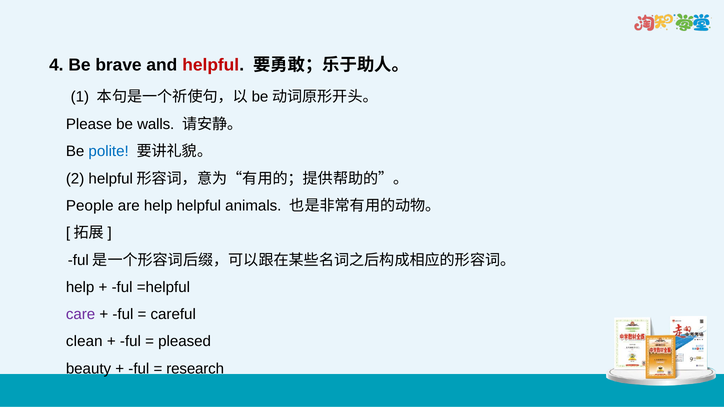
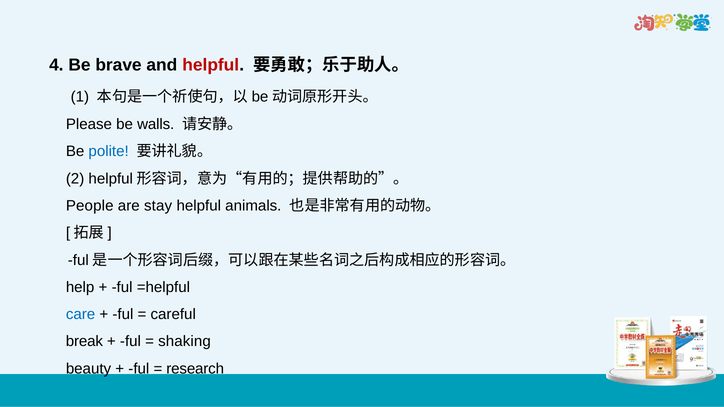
are help: help -> stay (158, 206)
care colour: purple -> blue (81, 314)
clean: clean -> break (84, 342)
pleased: pleased -> shaking (185, 342)
